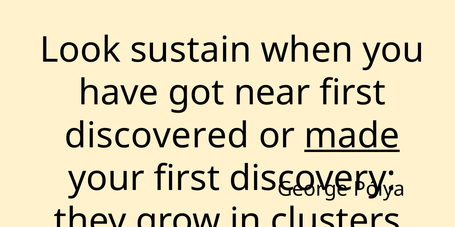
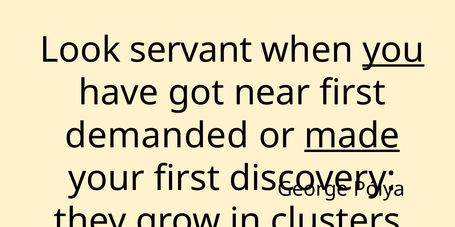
sustain: sustain -> servant (191, 50)
you underline: none -> present (393, 50)
discovered: discovered -> demanded (157, 136)
